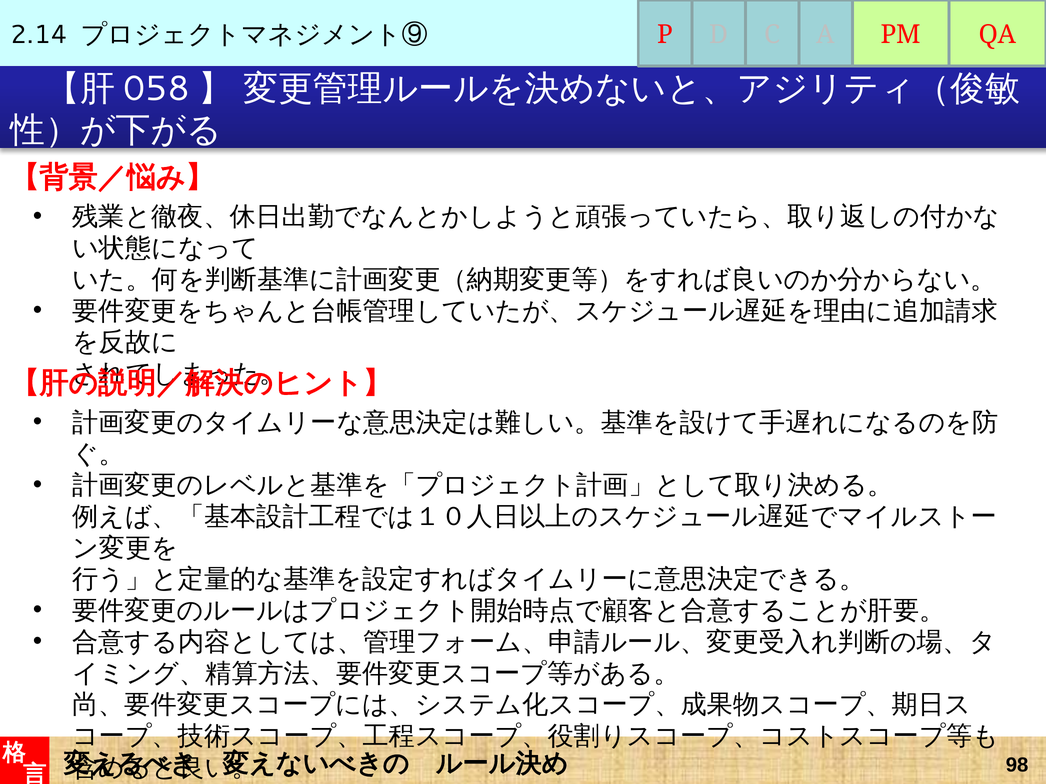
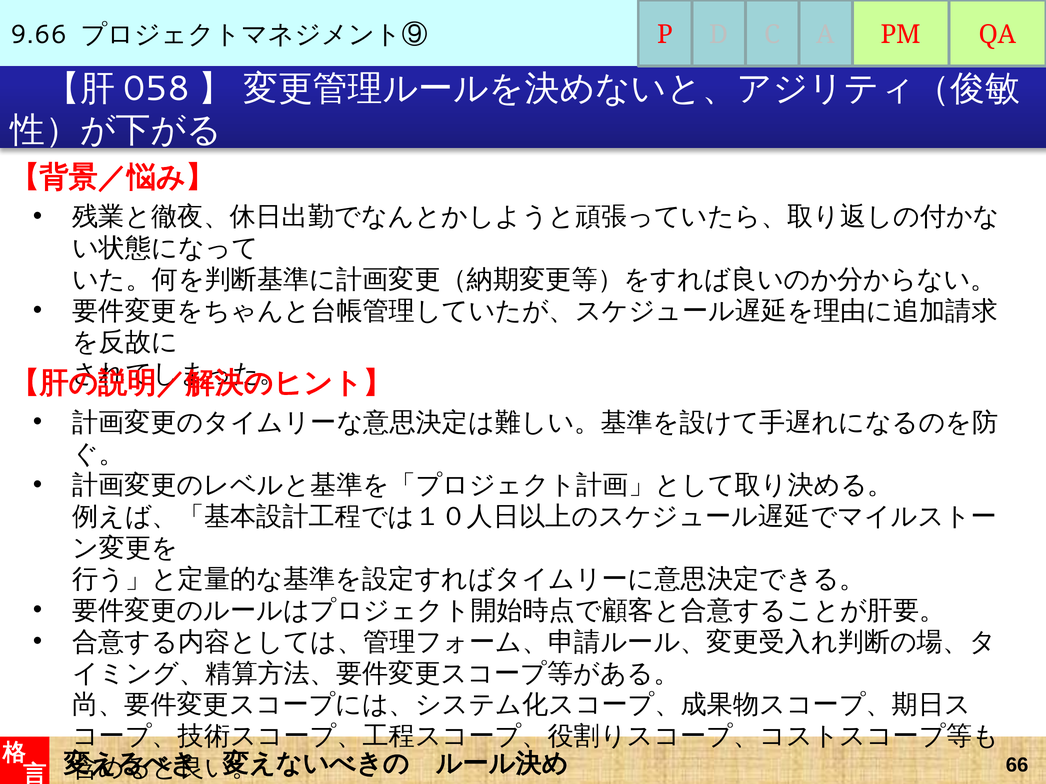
2.14: 2.14 -> 9.66 (39, 35)
98: 98 -> 66 (1017, 765)
